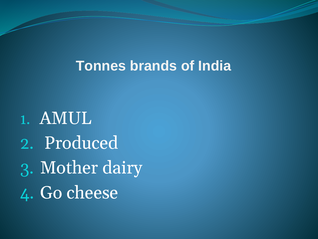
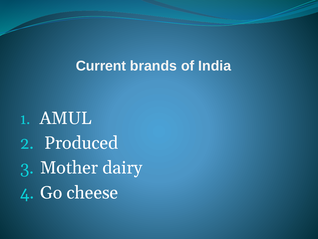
Tonnes: Tonnes -> Current (101, 66)
